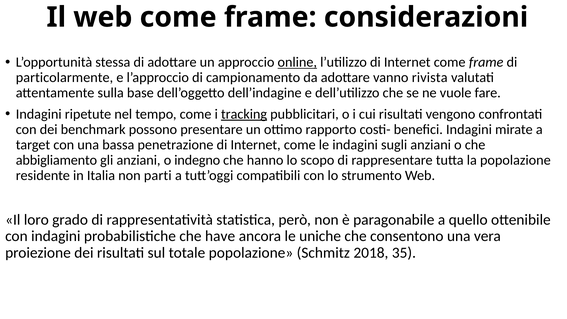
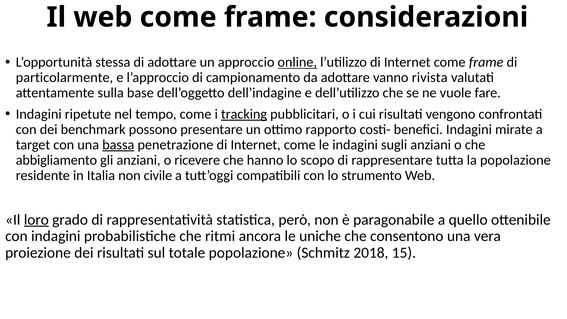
bassa underline: none -> present (118, 145)
indegno: indegno -> ricevere (197, 160)
parti: parti -> civile (158, 175)
loro underline: none -> present (36, 220)
have: have -> ritmi (220, 236)
35: 35 -> 15 (404, 253)
